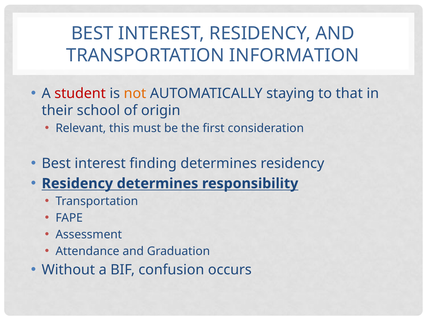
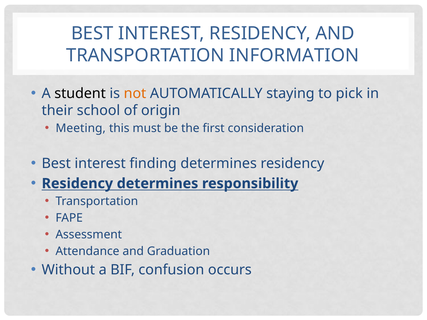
student colour: red -> black (80, 94)
that: that -> pick (349, 94)
Relevant: Relevant -> Meeting (81, 128)
